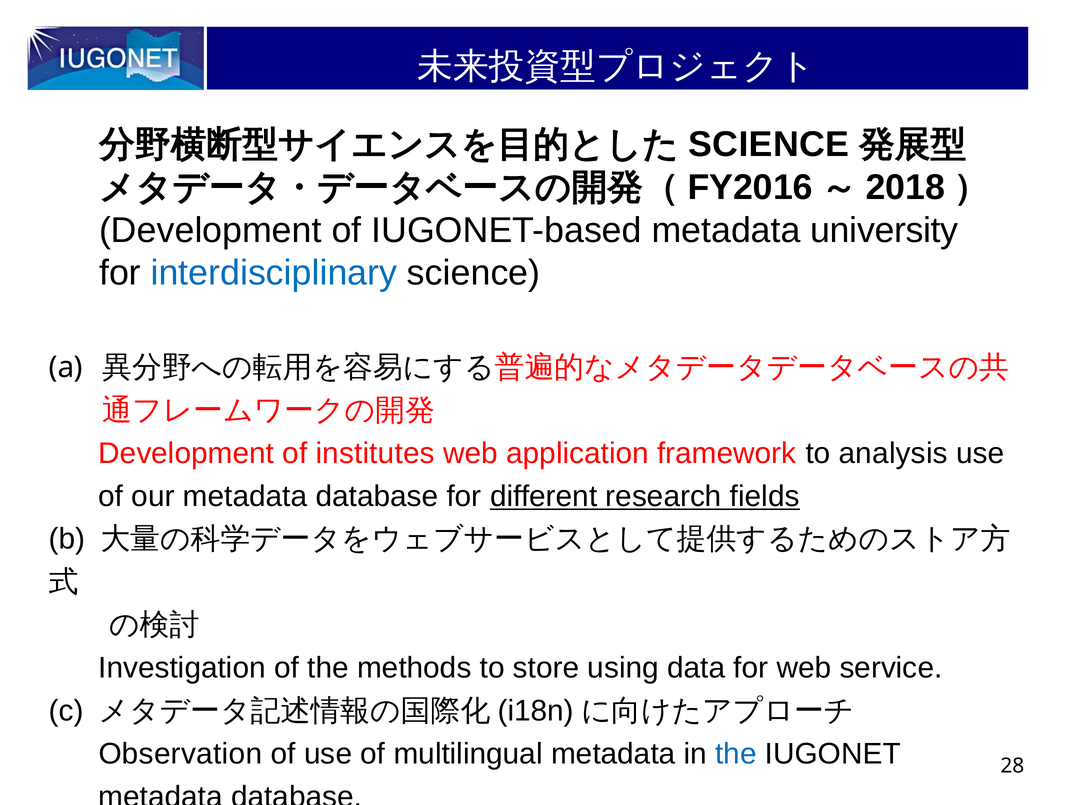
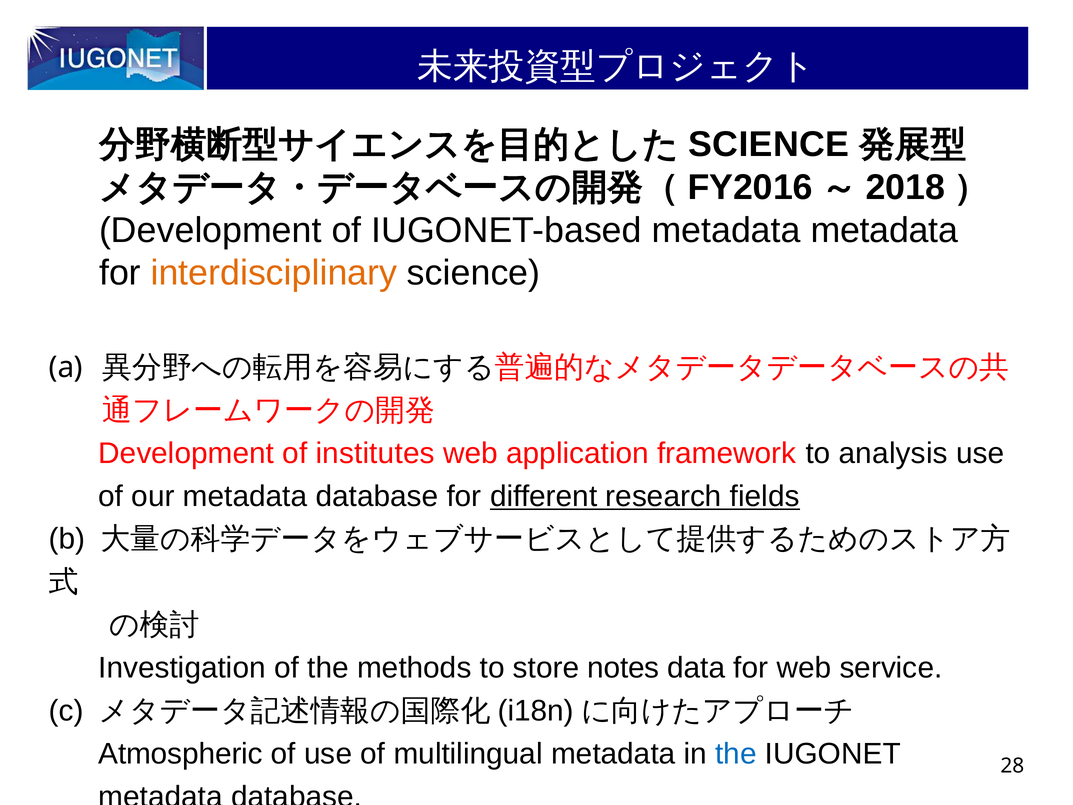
metadata university: university -> metadata (884, 230)
interdisciplinary colour: blue -> orange (274, 273)
using: using -> notes (623, 668)
Observation: Observation -> Atmospheric (181, 754)
